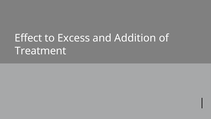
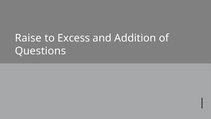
Effect: Effect -> Raise (28, 38)
Treatment: Treatment -> Questions (40, 51)
